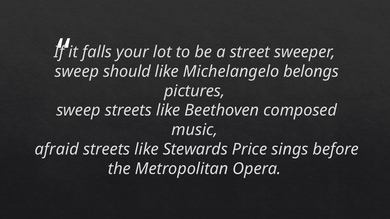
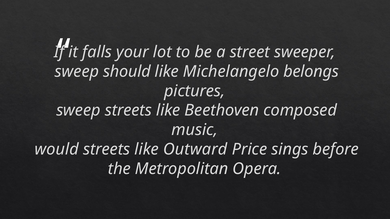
afraid: afraid -> would (57, 150)
Stewards: Stewards -> Outward (195, 150)
